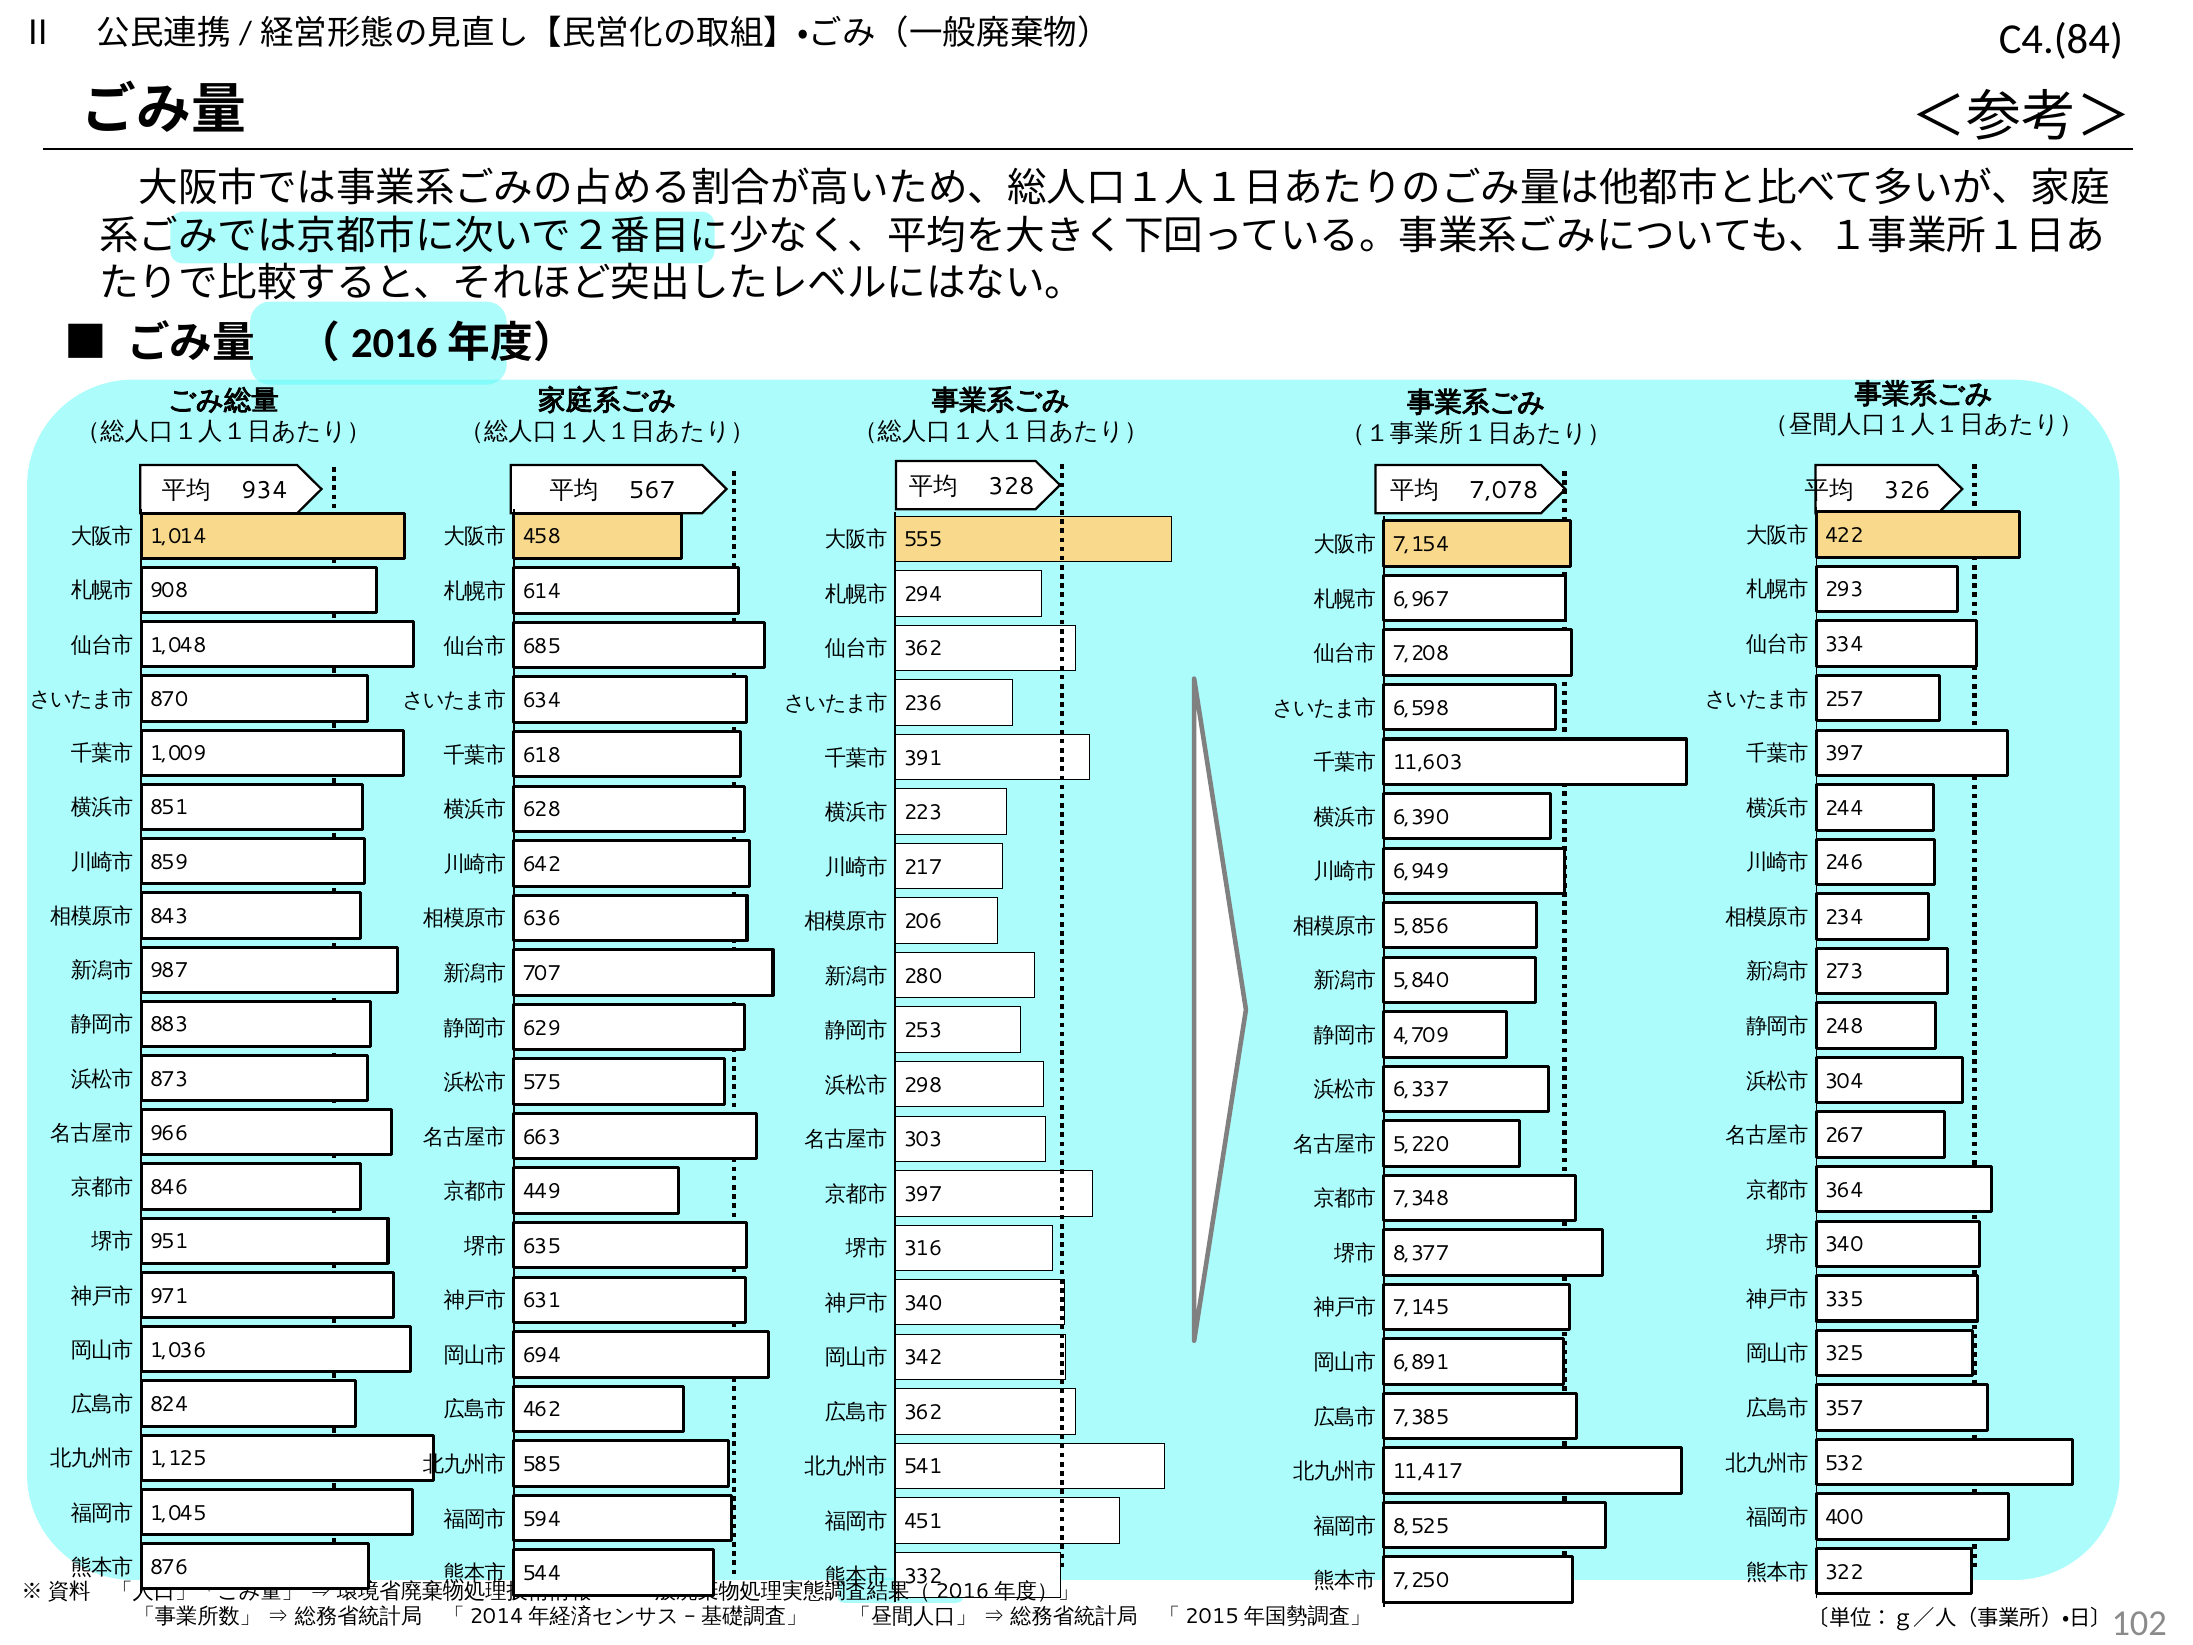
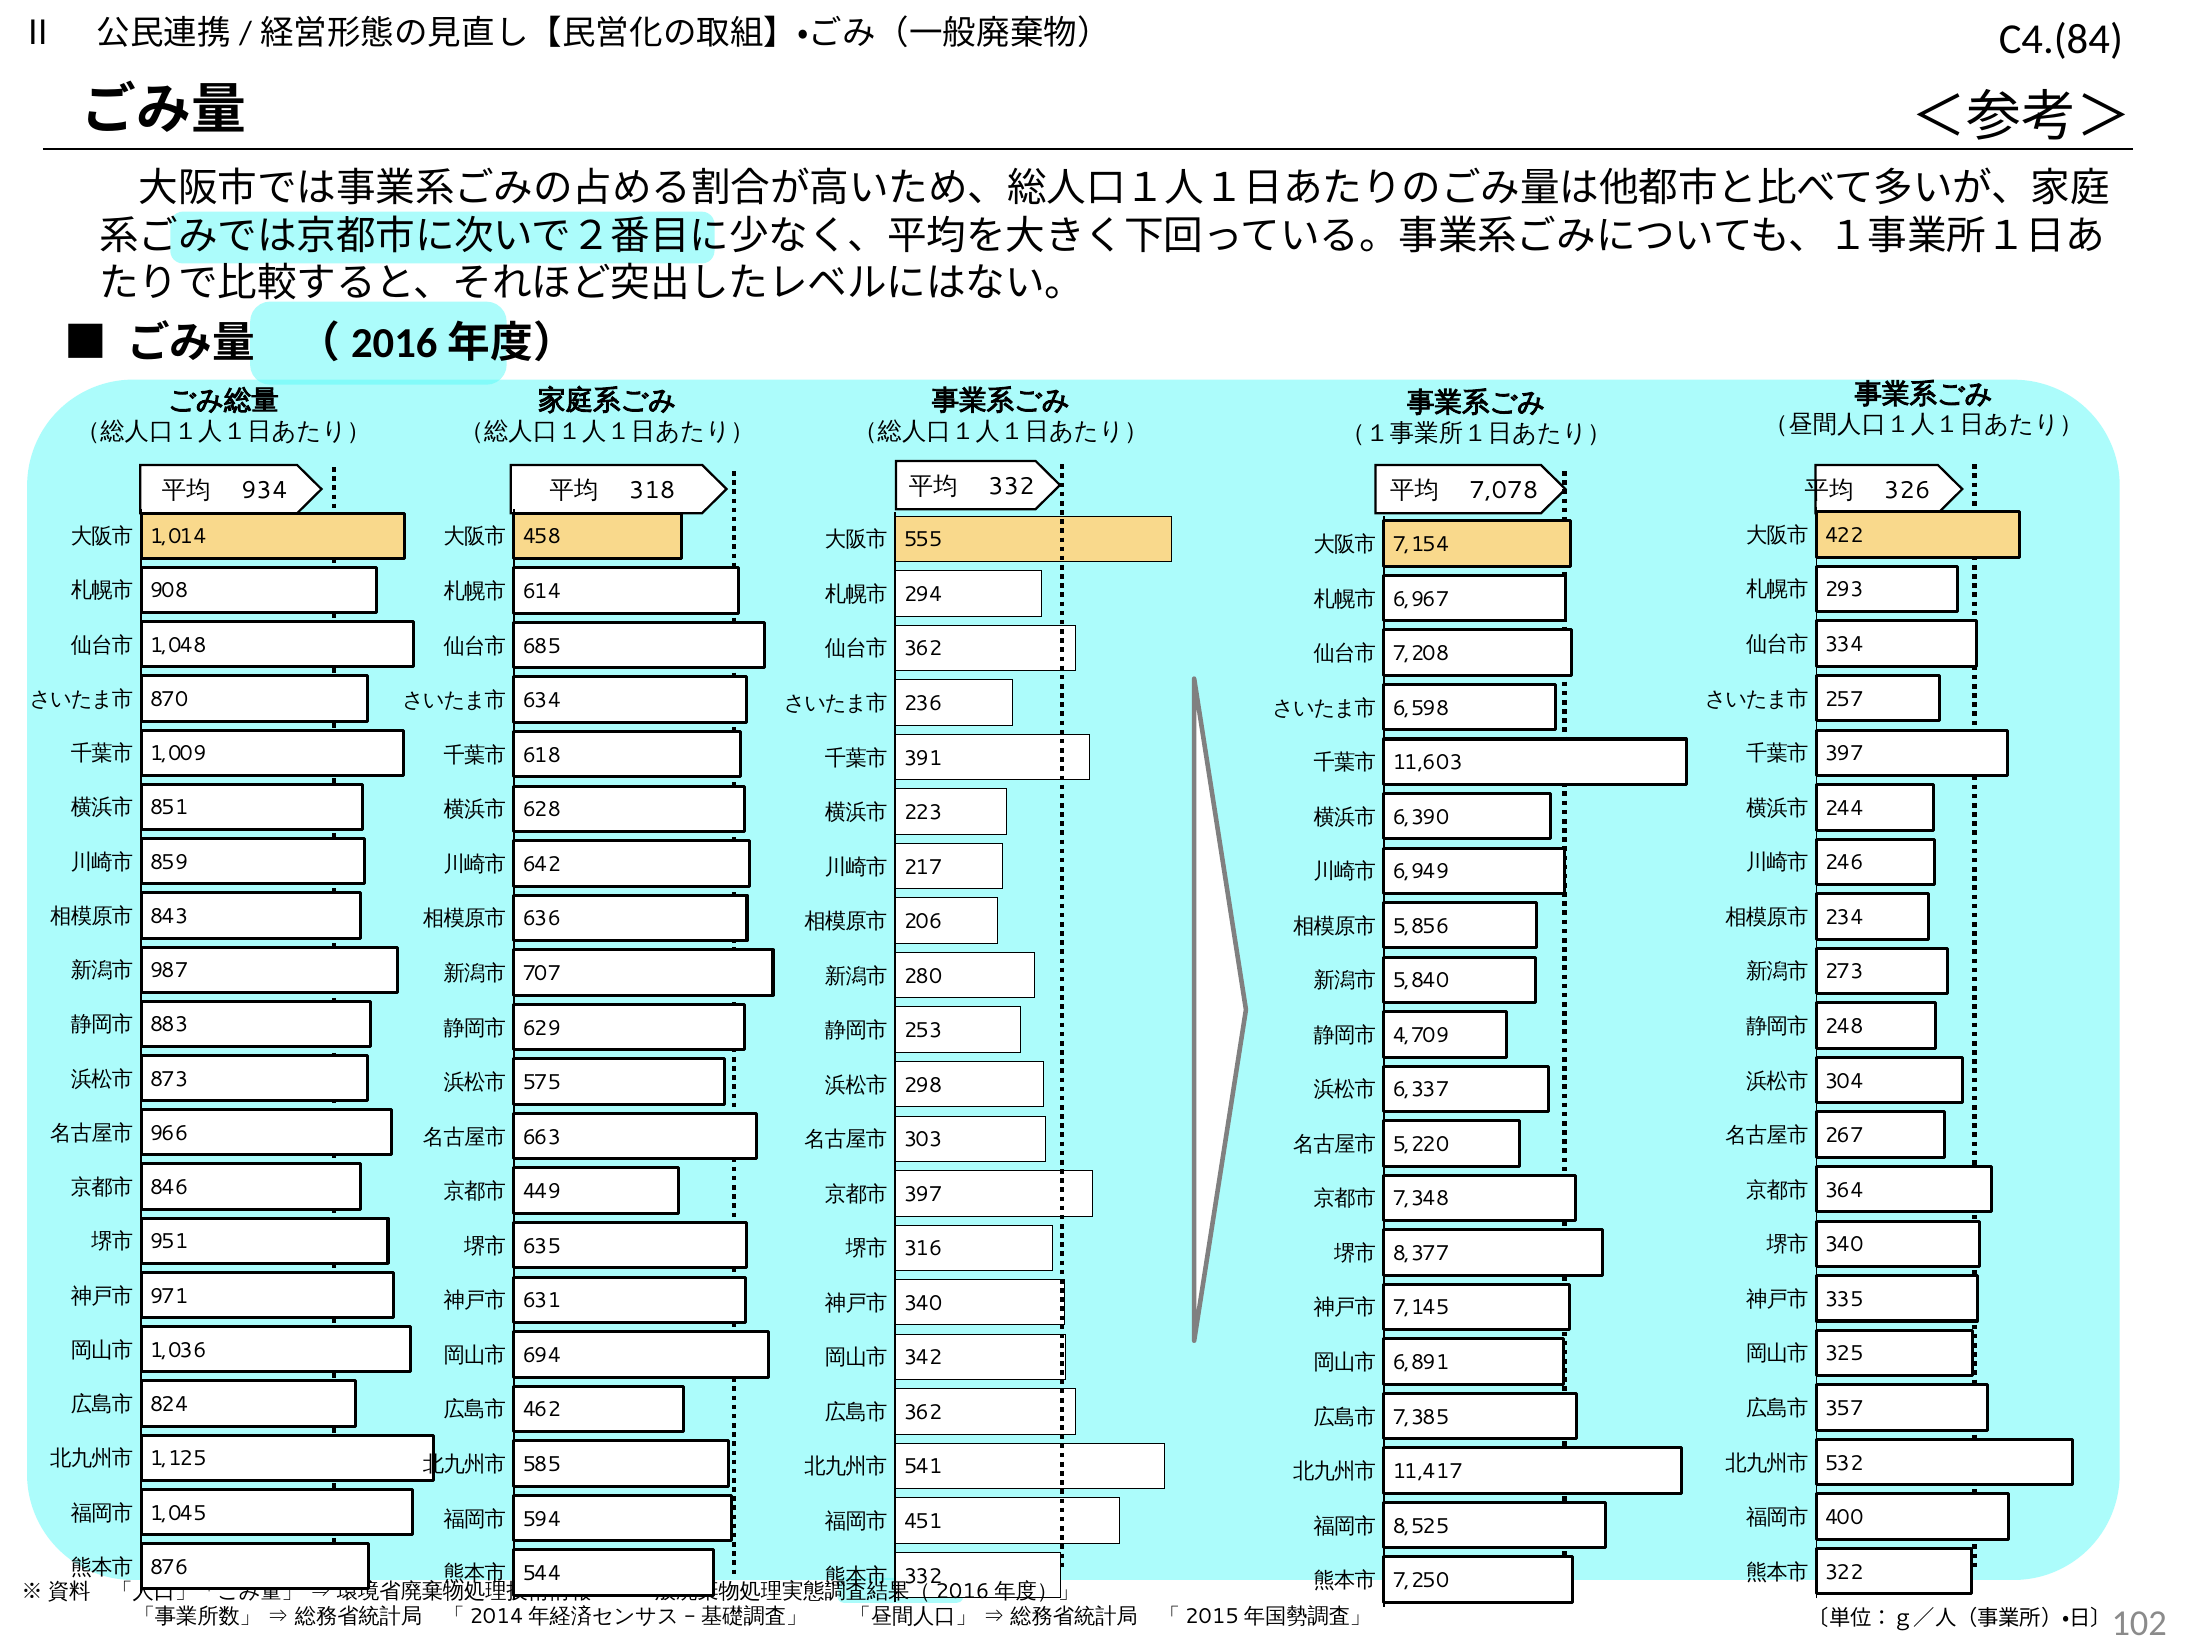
567: 567 -> 318 (652, 491)
328: 328 -> 332 (1011, 487)
